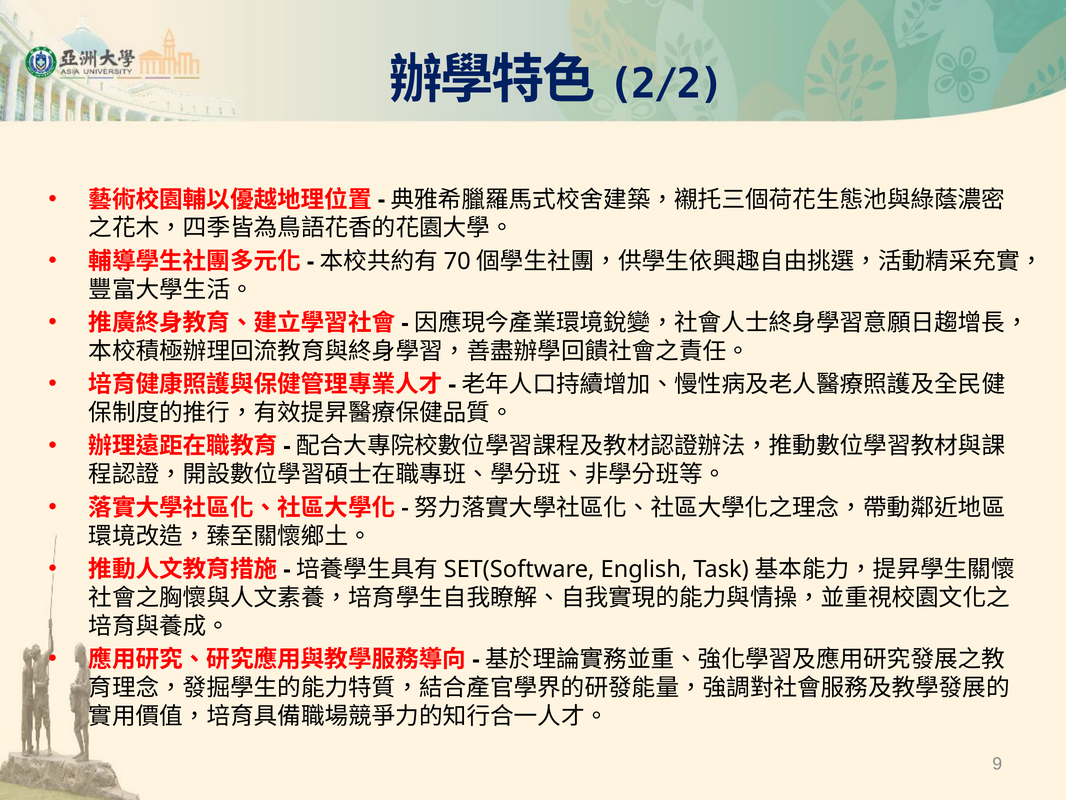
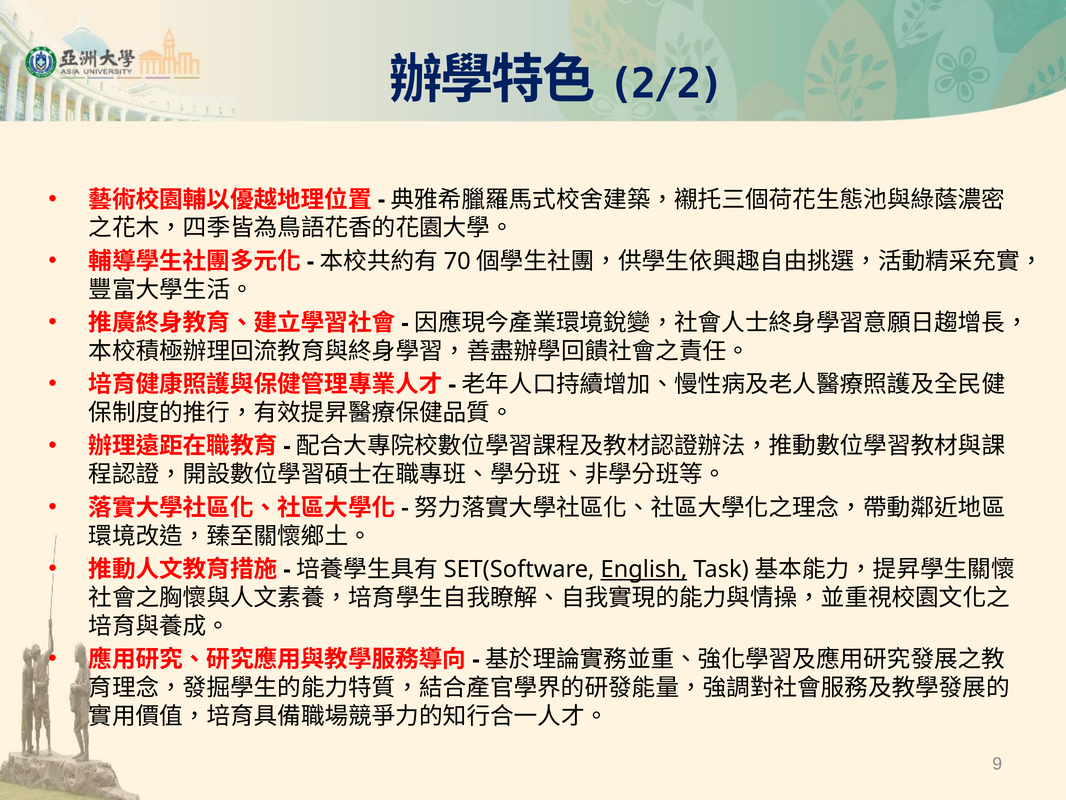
English underline: none -> present (644, 569)
